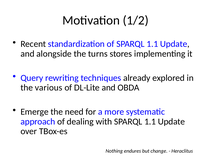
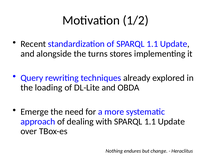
various: various -> loading (49, 88)
